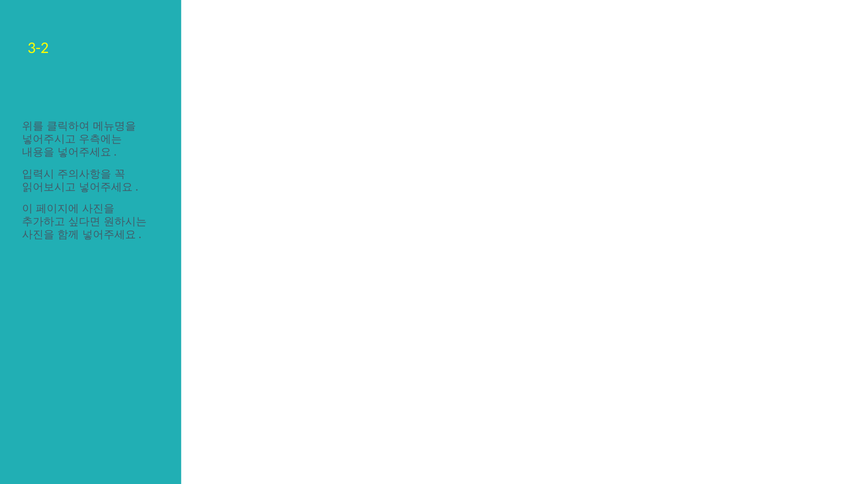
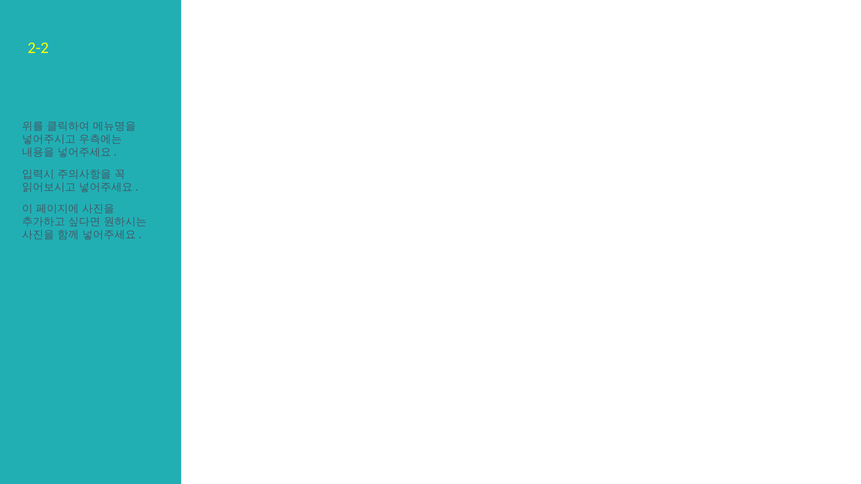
3-2: 3-2 -> 2-2 (38, 48)
